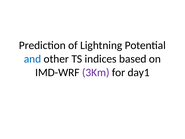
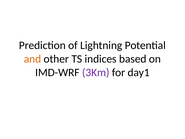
and colour: blue -> orange (33, 59)
